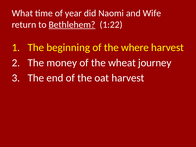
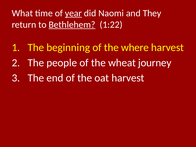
year underline: none -> present (73, 13)
Wife: Wife -> They (152, 13)
money: money -> people (62, 63)
